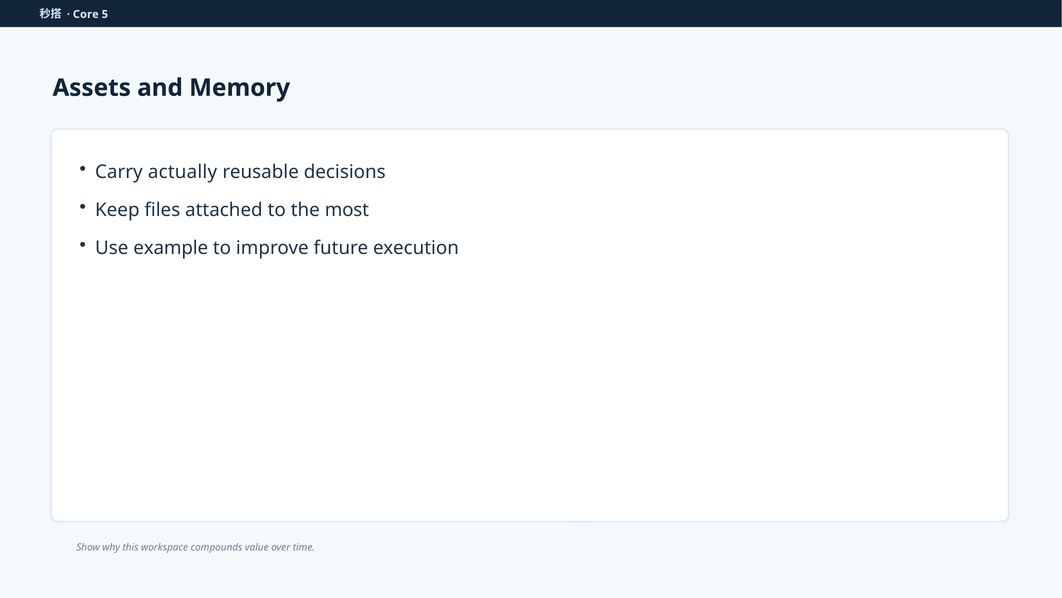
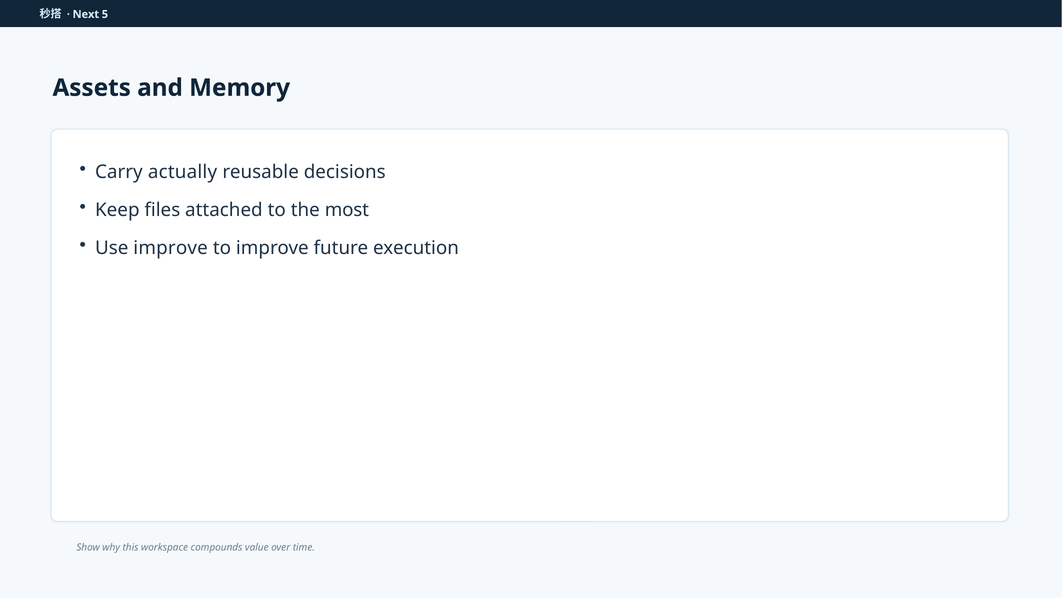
Core: Core -> Next (86, 14)
Use example: example -> improve (171, 248)
